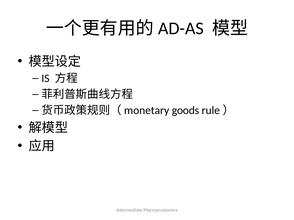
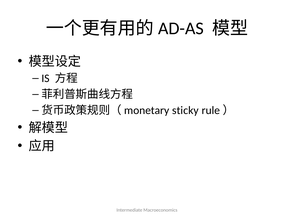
goods: goods -> sticky (185, 111)
